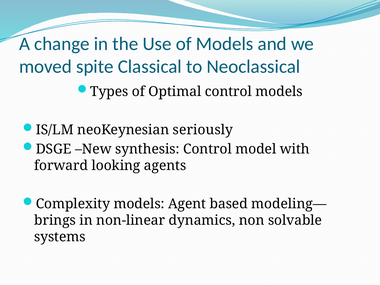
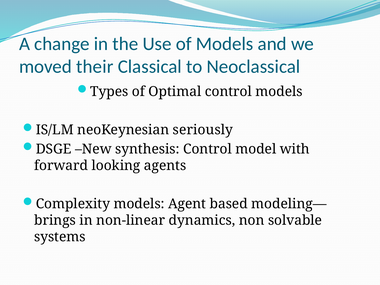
spite: spite -> their (95, 67)
